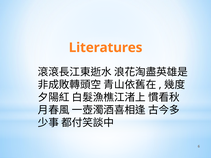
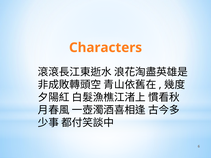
Literatures: Literatures -> Characters (106, 48)
